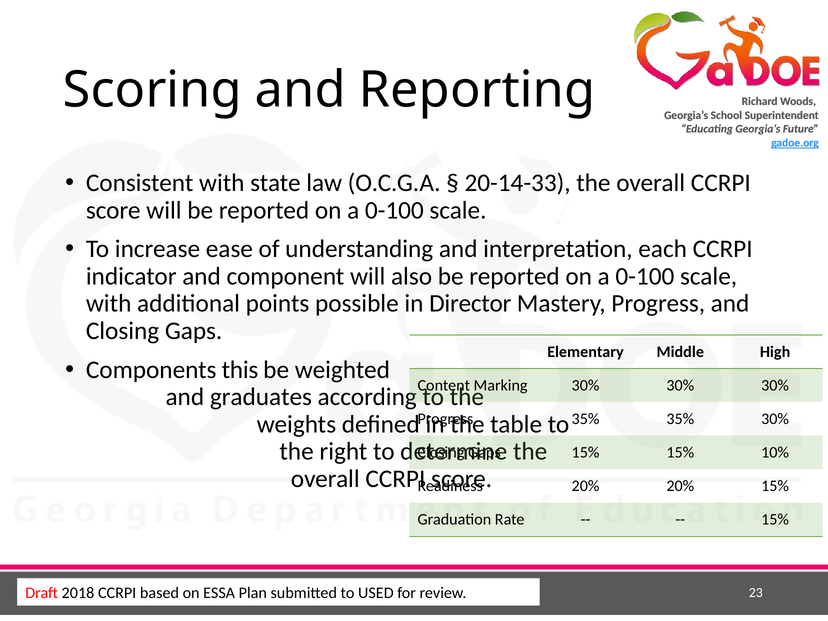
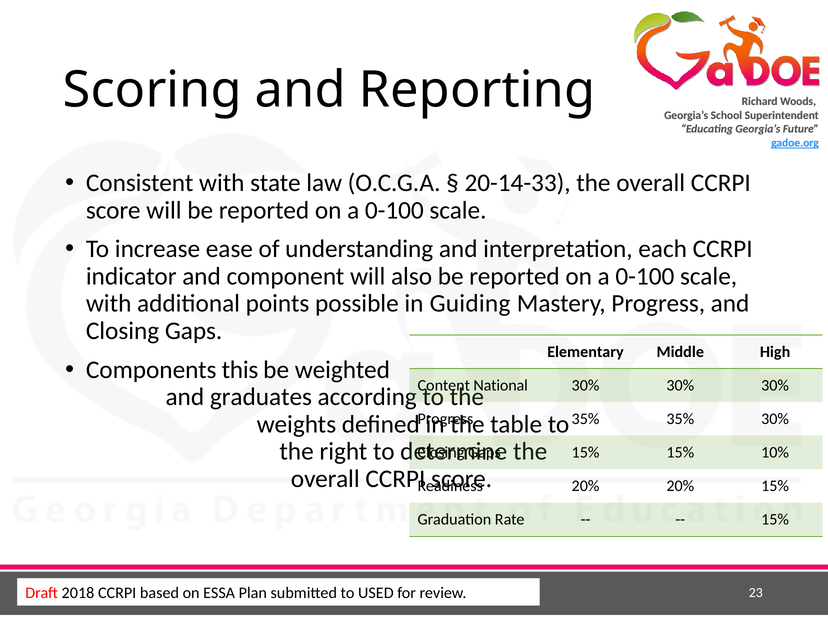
Director: Director -> Guiding (470, 304)
Marking: Marking -> National (501, 385)
